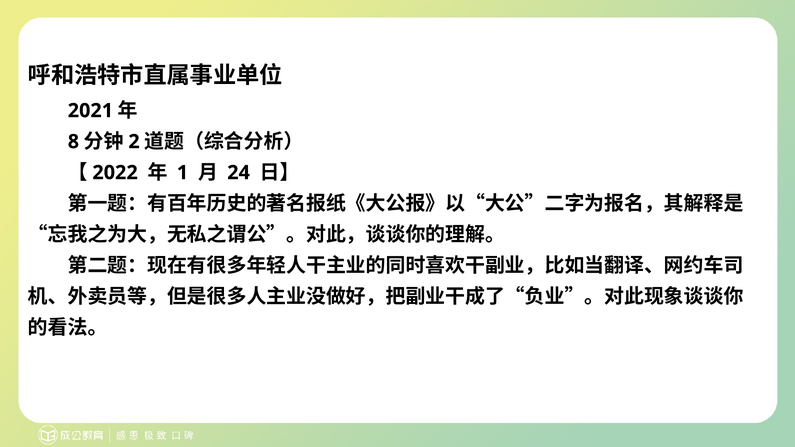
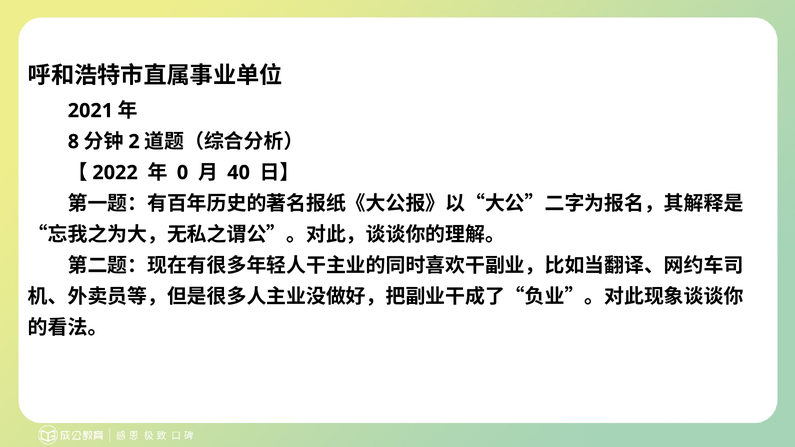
1: 1 -> 0 (183, 173)
24: 24 -> 40 (239, 173)
